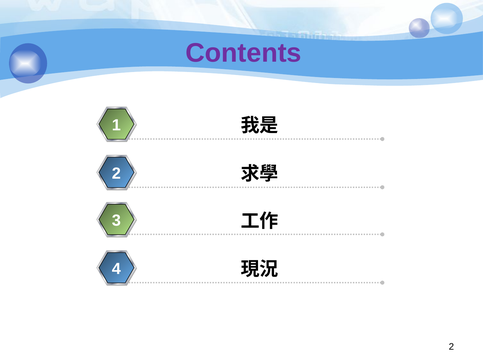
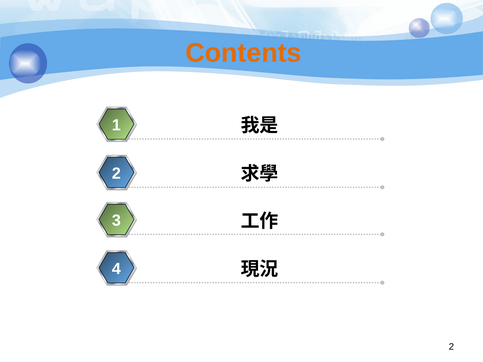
Contents colour: purple -> orange (244, 53)
